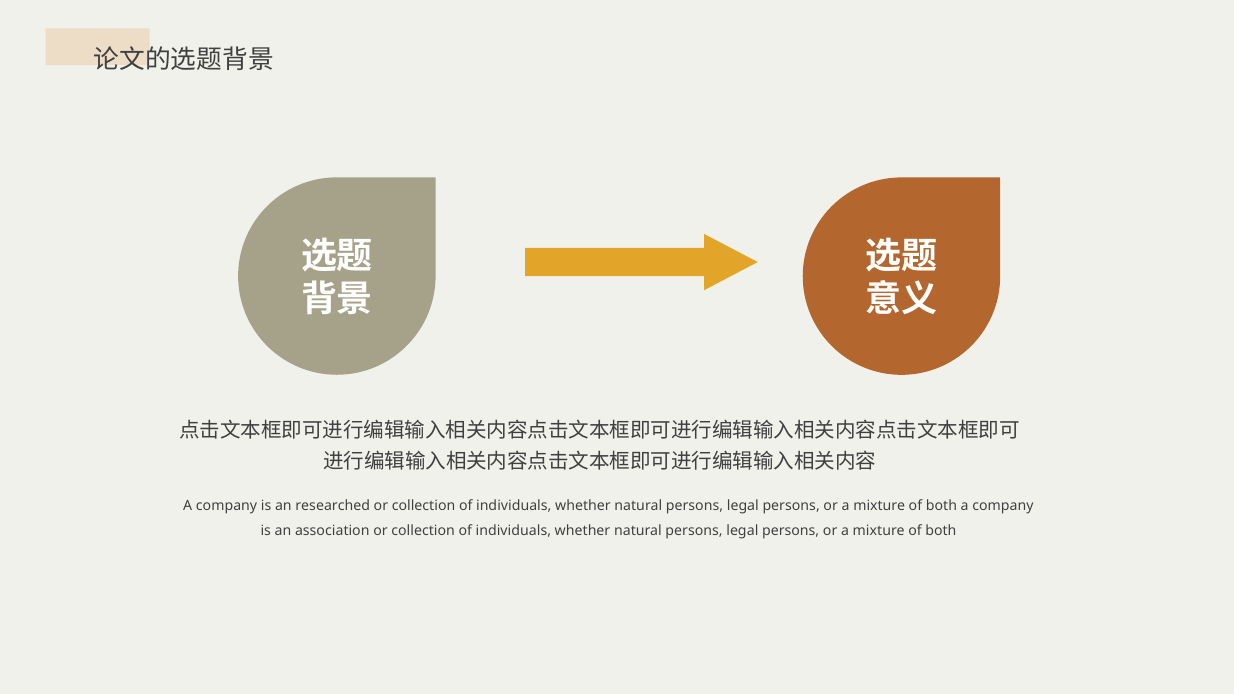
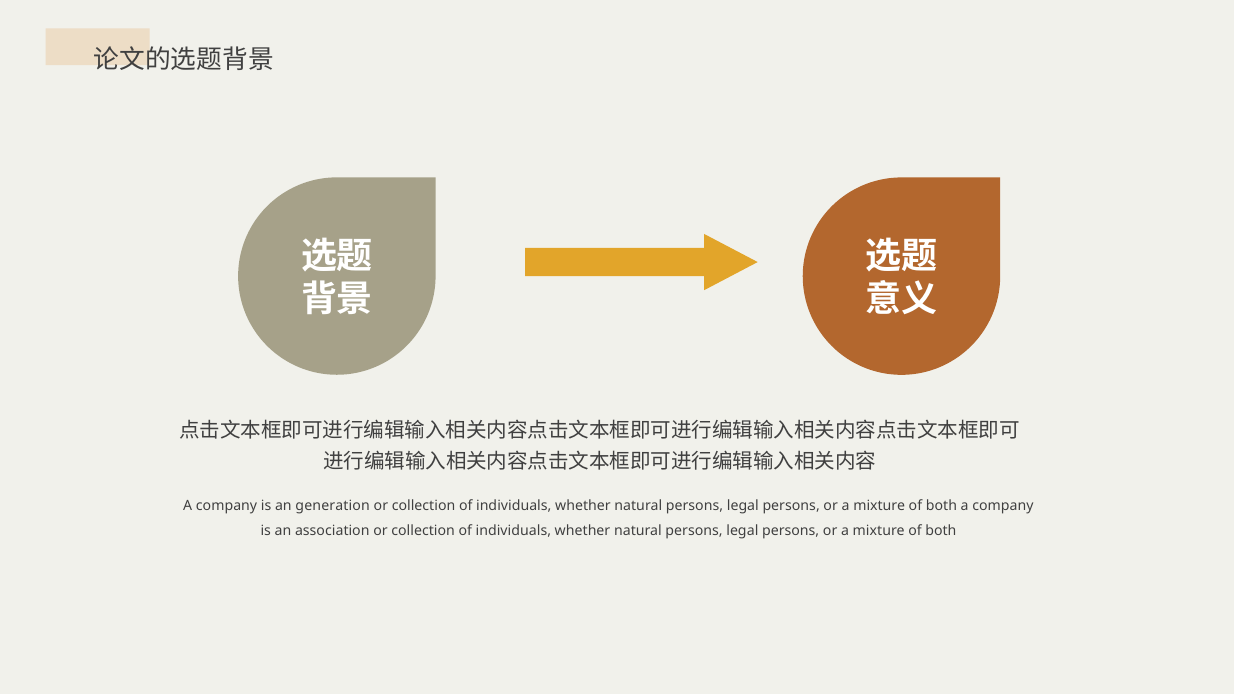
researched: researched -> generation (333, 506)
